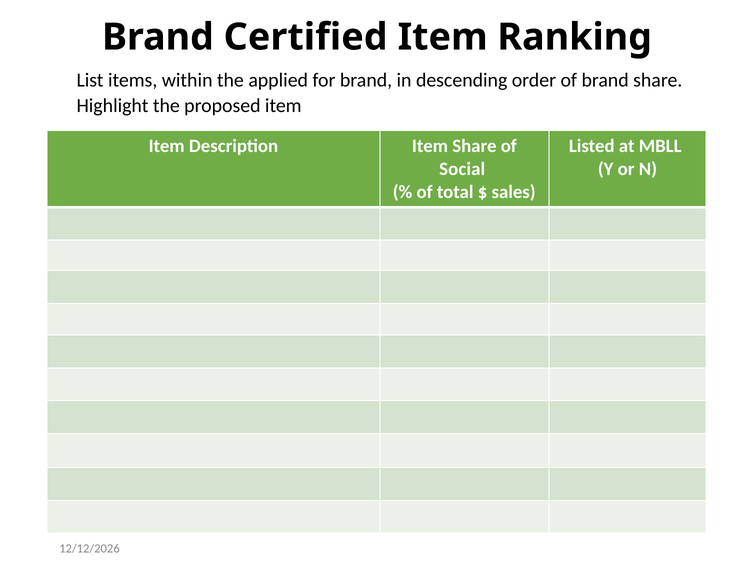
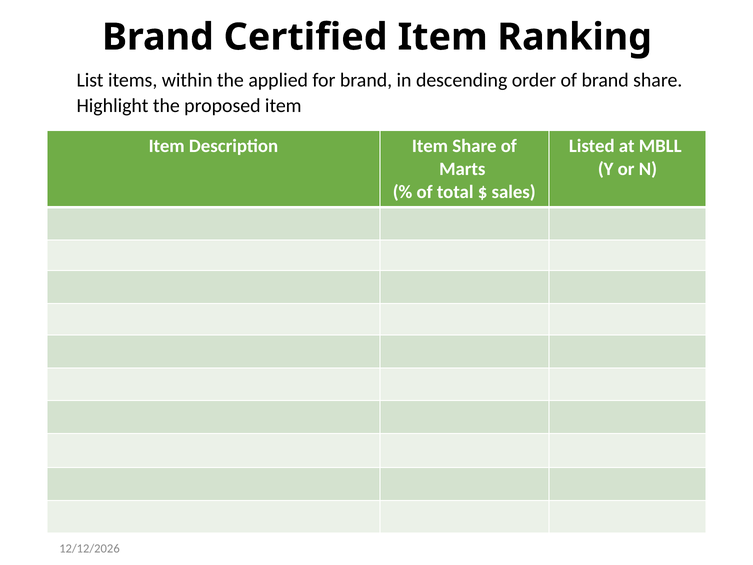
Social: Social -> Marts (462, 169)
